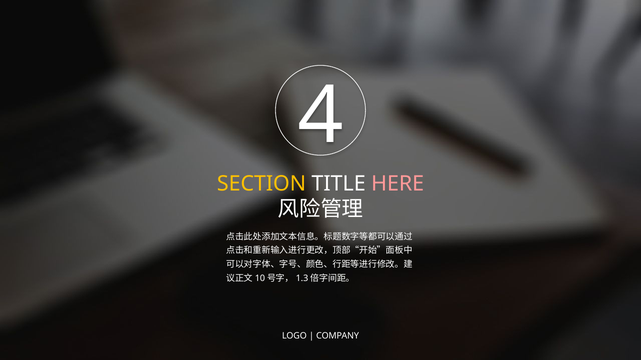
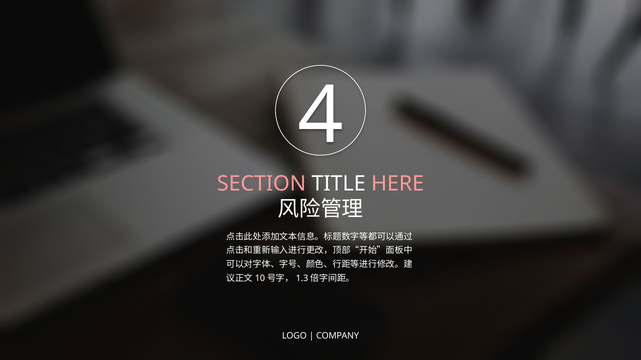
SECTION colour: yellow -> pink (261, 184)
